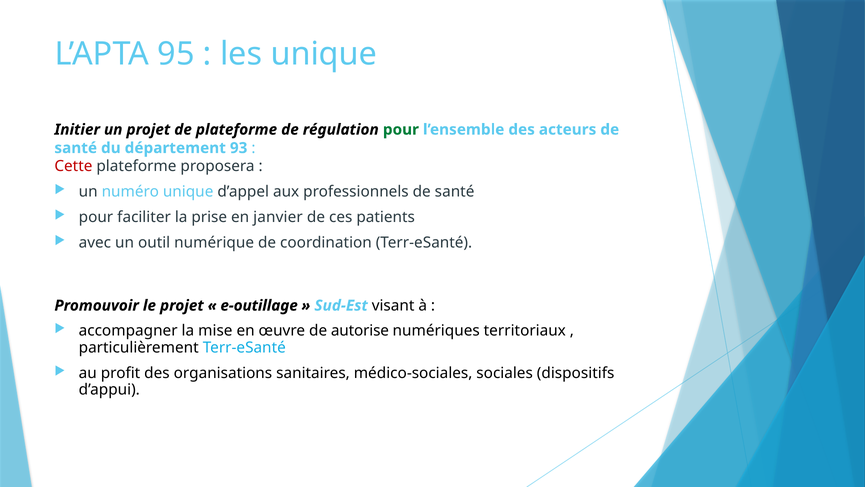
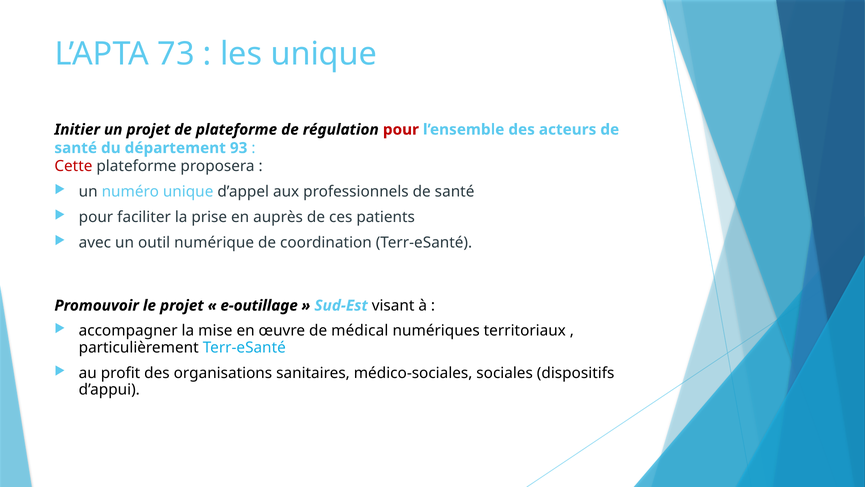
95: 95 -> 73 (176, 54)
pour colour: green -> red (401, 129)
janvier: janvier -> auprès (278, 217)
autorise: autorise -> médical (360, 331)
